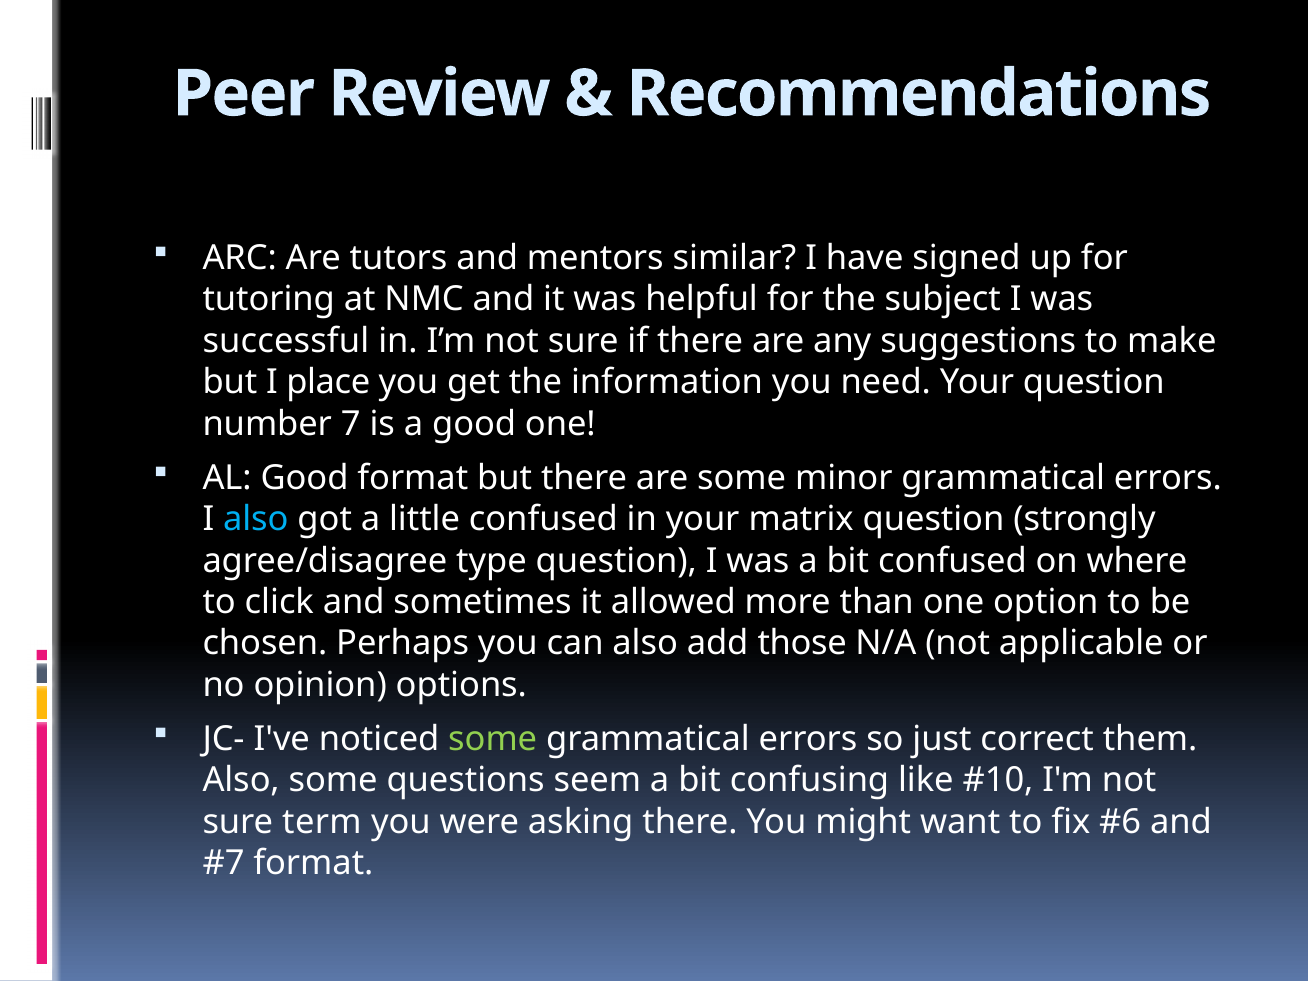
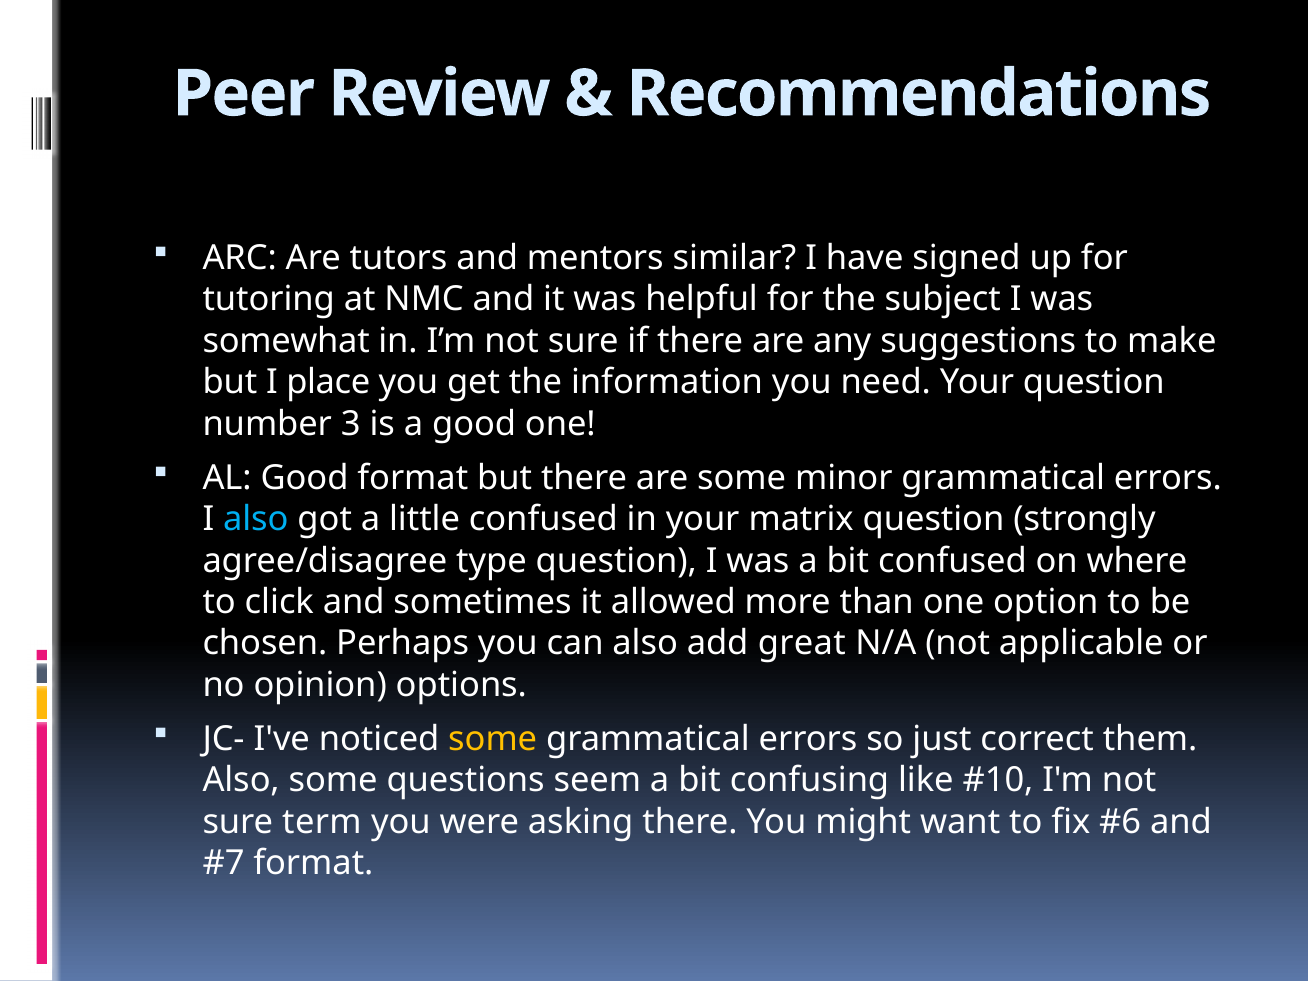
successful: successful -> somewhat (286, 341)
7: 7 -> 3 (351, 424)
those: those -> great (802, 643)
some colour: light green -> yellow (493, 739)
